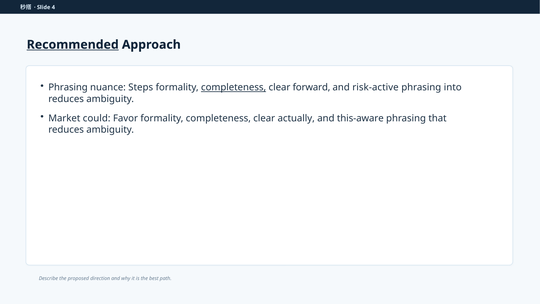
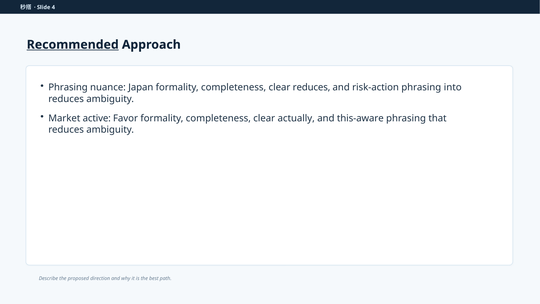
Steps: Steps -> Japan (141, 87)
completeness underline: present -> none (234, 87)
clear forward: forward -> reduces (312, 87)
risk-active: risk-active -> risk-action (376, 87)
could: could -> active (97, 118)
